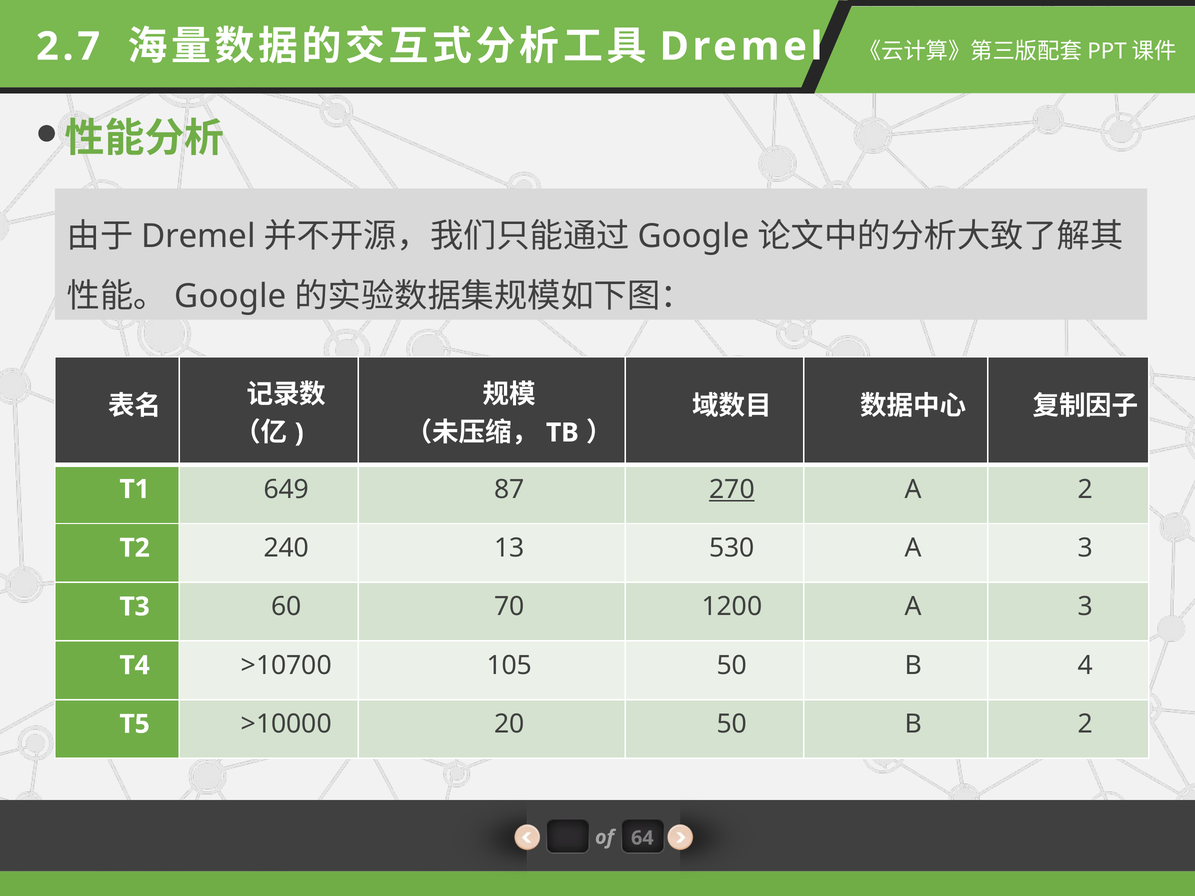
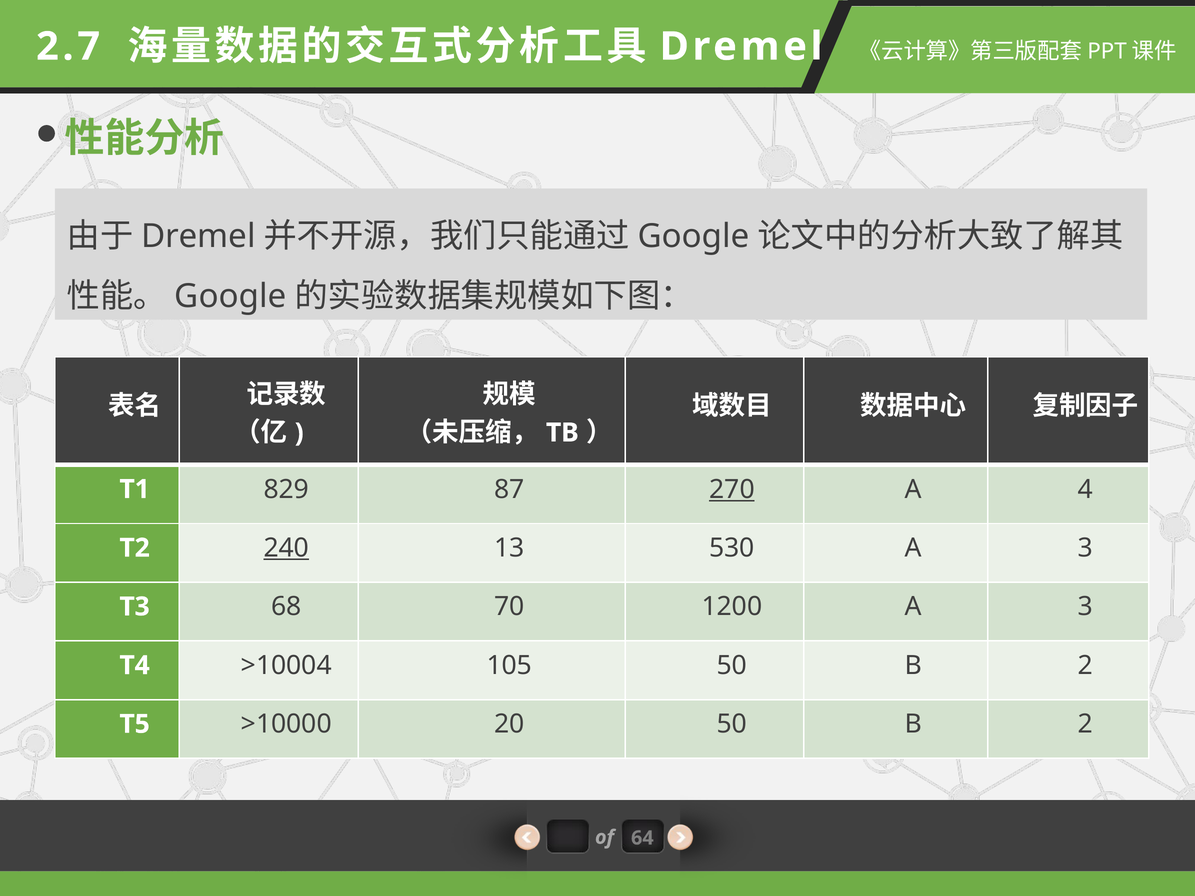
649: 649 -> 829 (286, 489)
A 2: 2 -> 4 (1086, 489)
240 underline: none -> present (286, 548)
60: 60 -> 68 (286, 607)
>10700: >10700 -> >10004 (286, 666)
105 50 B 4: 4 -> 2 (1086, 666)
